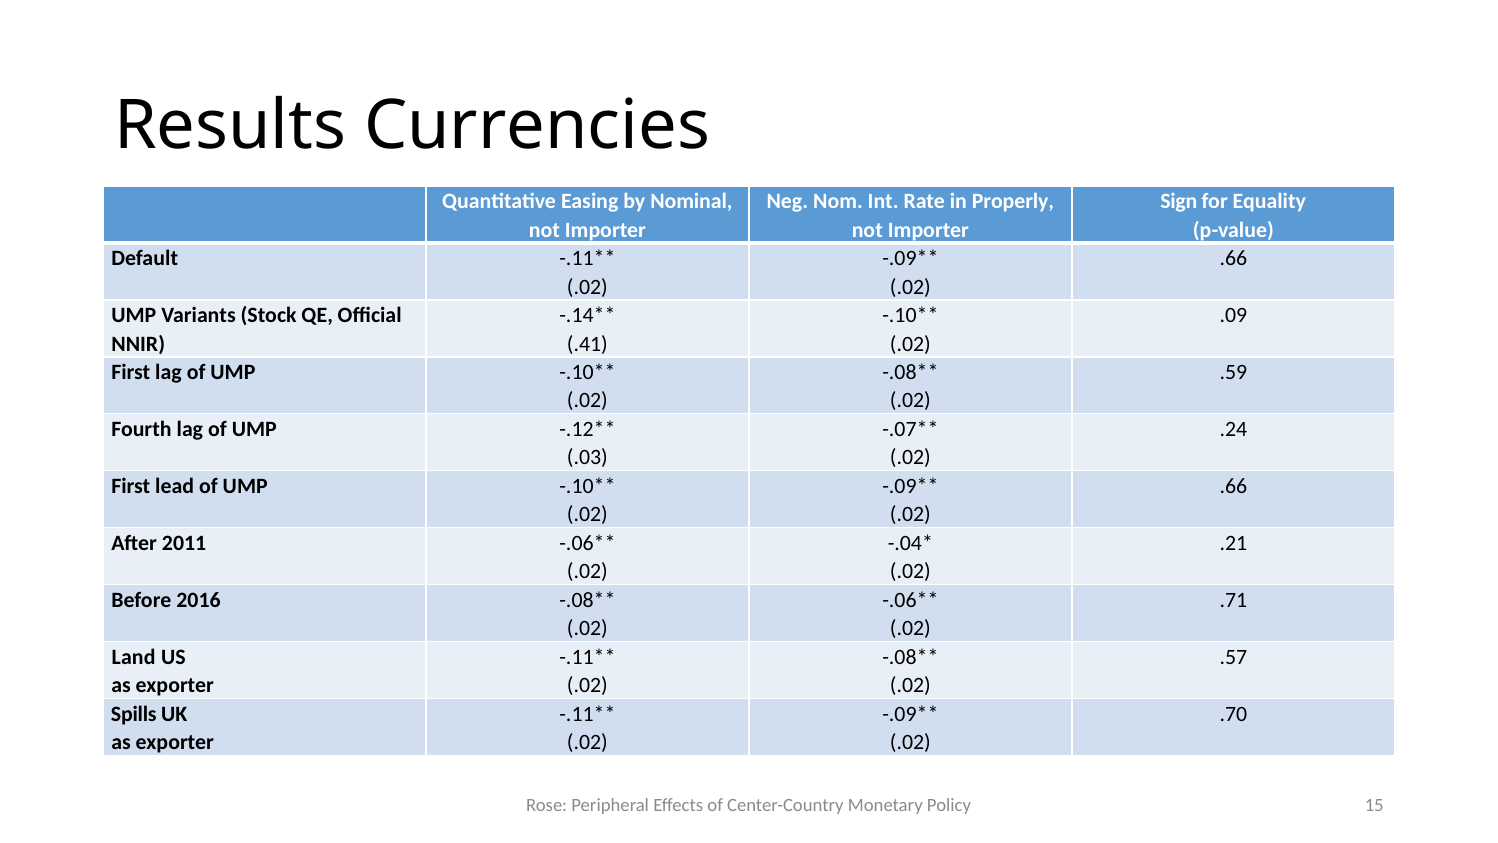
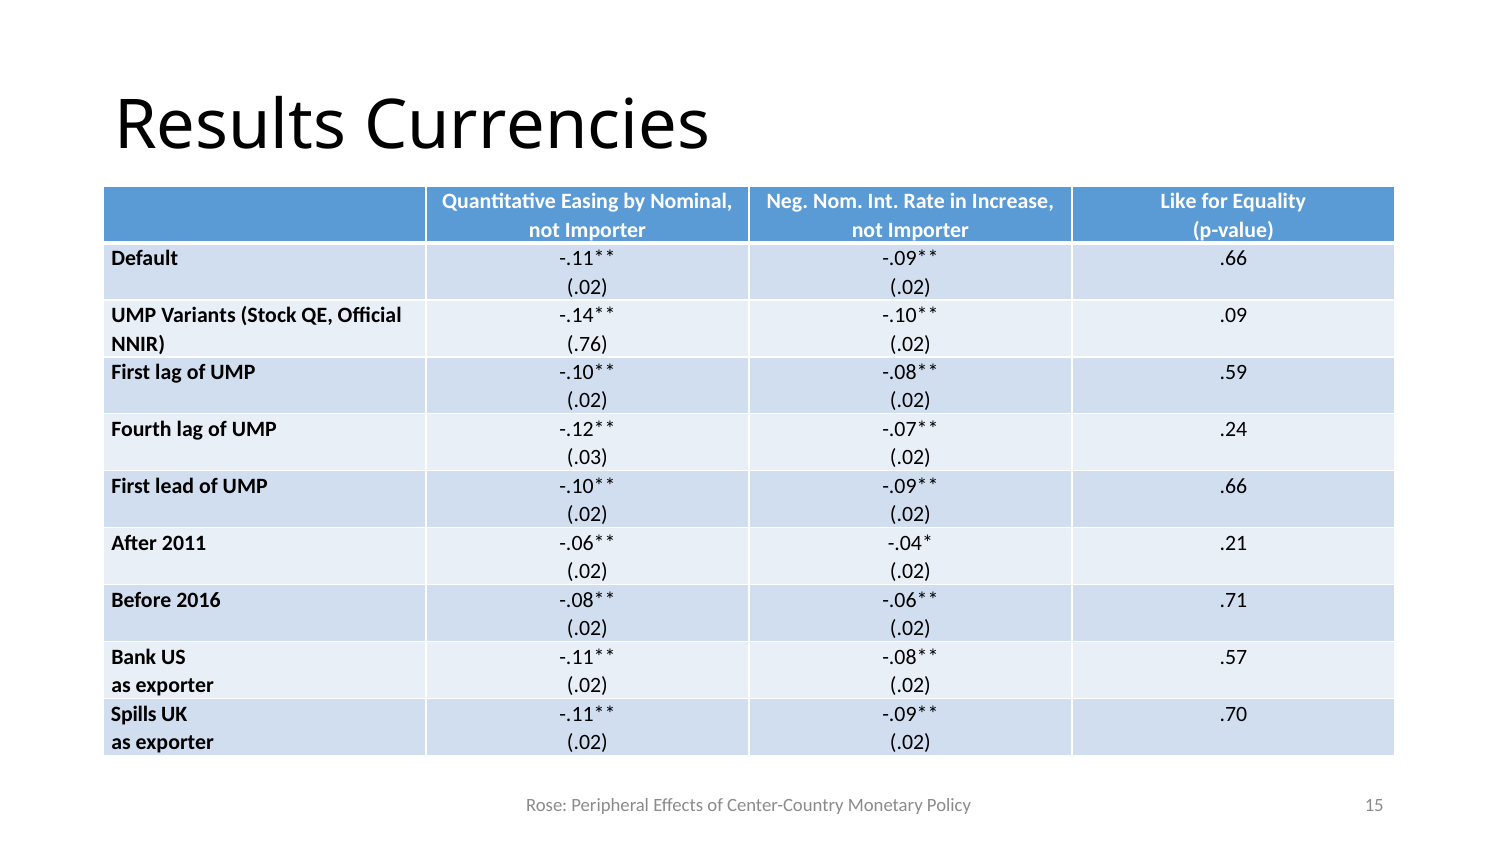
Properly: Properly -> Increase (1013, 201)
Sign: Sign -> Like (1179, 201)
.41: .41 -> .76 (587, 344)
Land: Land -> Bank (134, 657)
